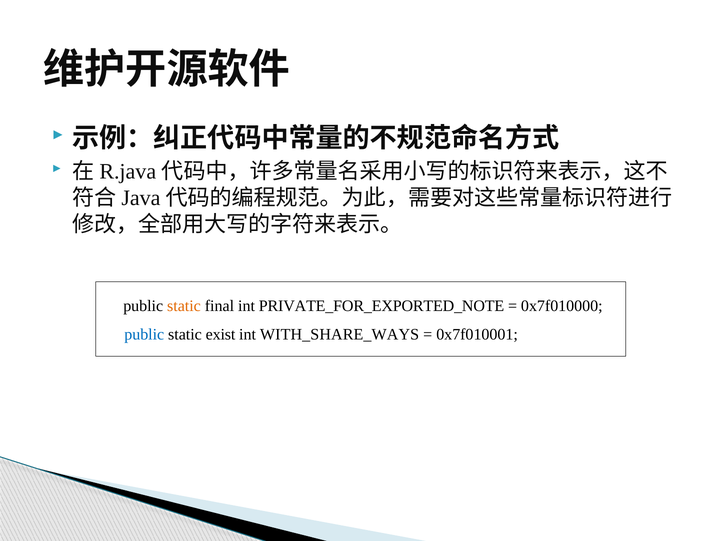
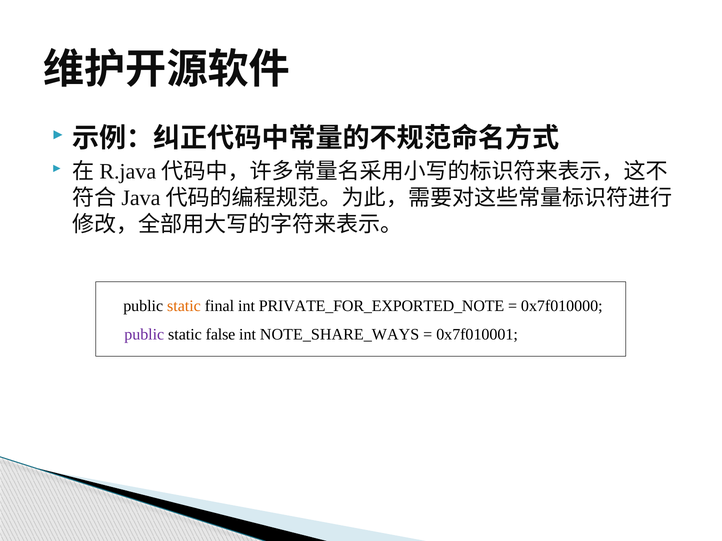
public colour: blue -> purple (144, 335)
exist: exist -> false (221, 335)
WITH_SHARE_WAYS: WITH_SHARE_WAYS -> NOTE_SHARE_WAYS (340, 335)
